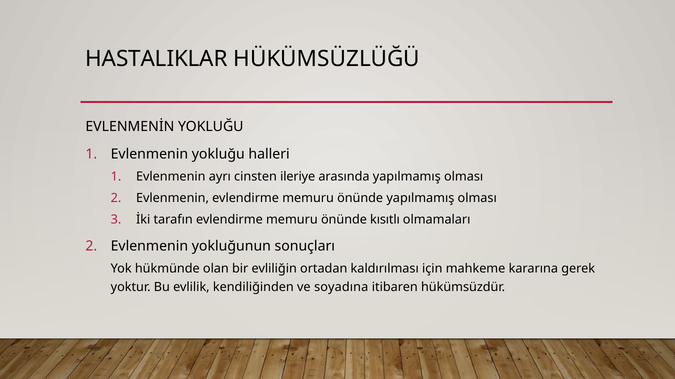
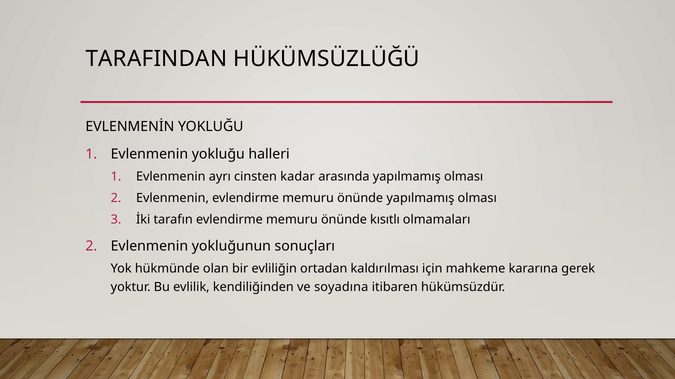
HASTALIKLAR: HASTALIKLAR -> TARAFINDAN (156, 59)
ileriye: ileriye -> kadar (298, 177)
